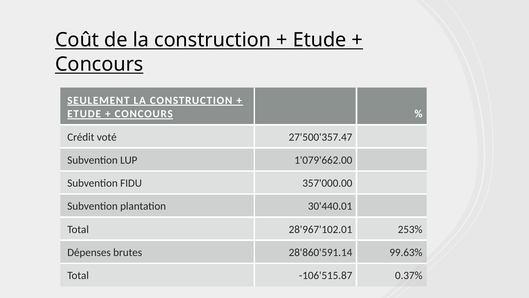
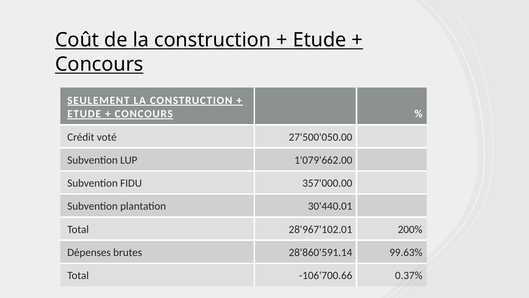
27'500'357.47: 27'500'357.47 -> 27'500'050.00 (321, 137)
253%: 253% -> 200% (410, 229)
-106'515.87: -106'515.87 -> -106'700.66 (326, 275)
